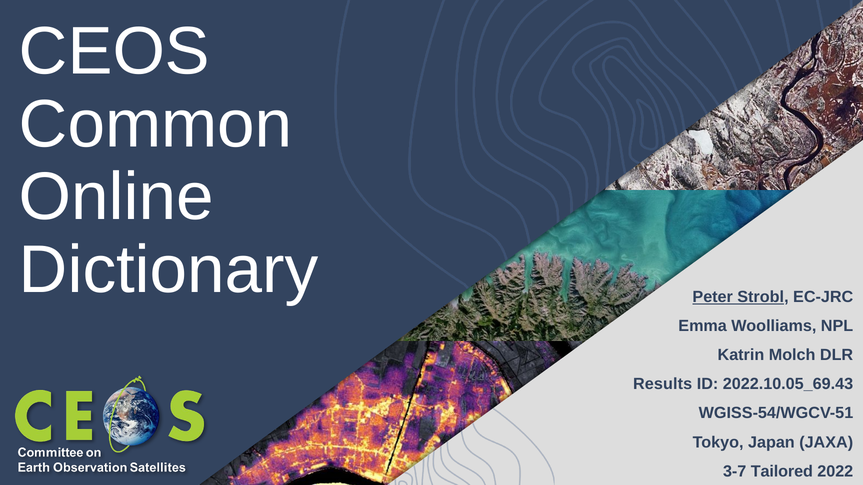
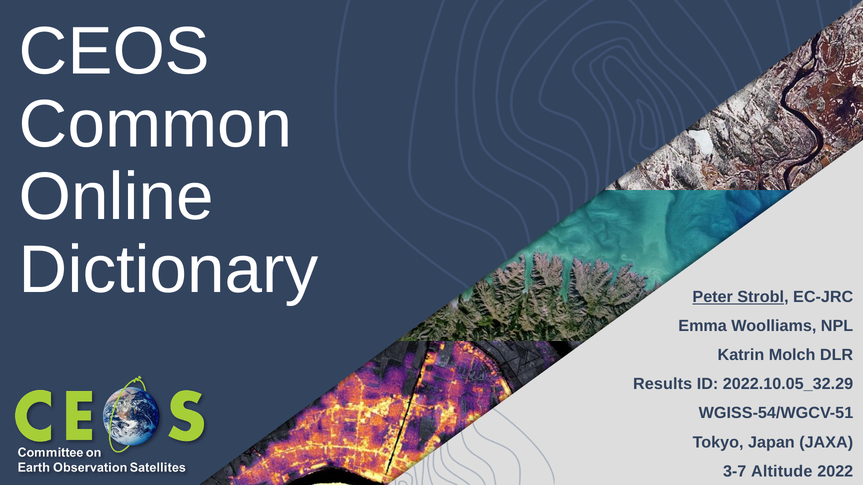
2022.10.05_69.43: 2022.10.05_69.43 -> 2022.10.05_32.29 (788, 384)
Tailored: Tailored -> Altitude (782, 472)
